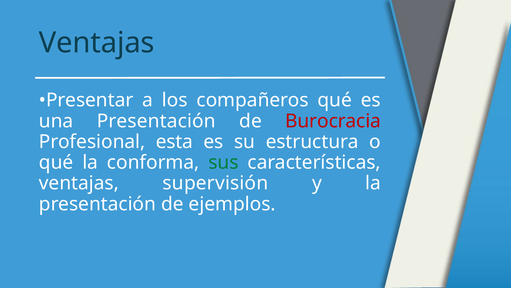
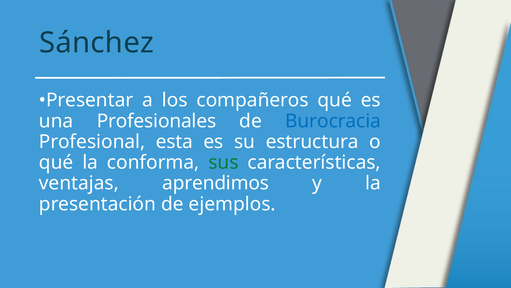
Ventajas: Ventajas -> Sánchez (97, 43)
una Presentación: Presentación -> Profesionales (156, 121)
Burocracia colour: red -> blue (333, 121)
supervisión: supervisión -> aprendimos (216, 183)
